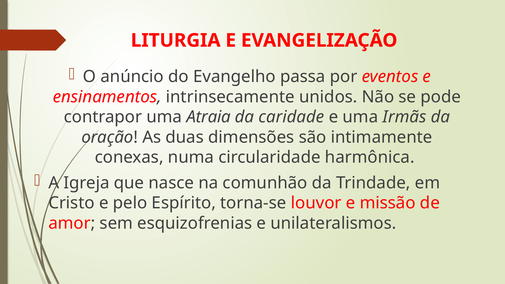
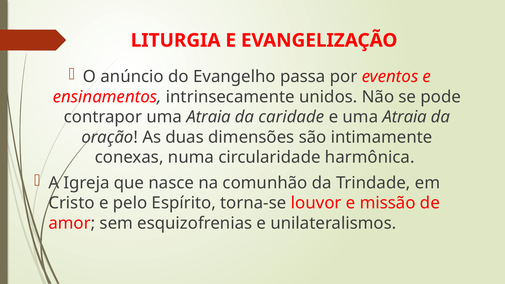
e uma Irmãs: Irmãs -> Atraia (405, 117)
